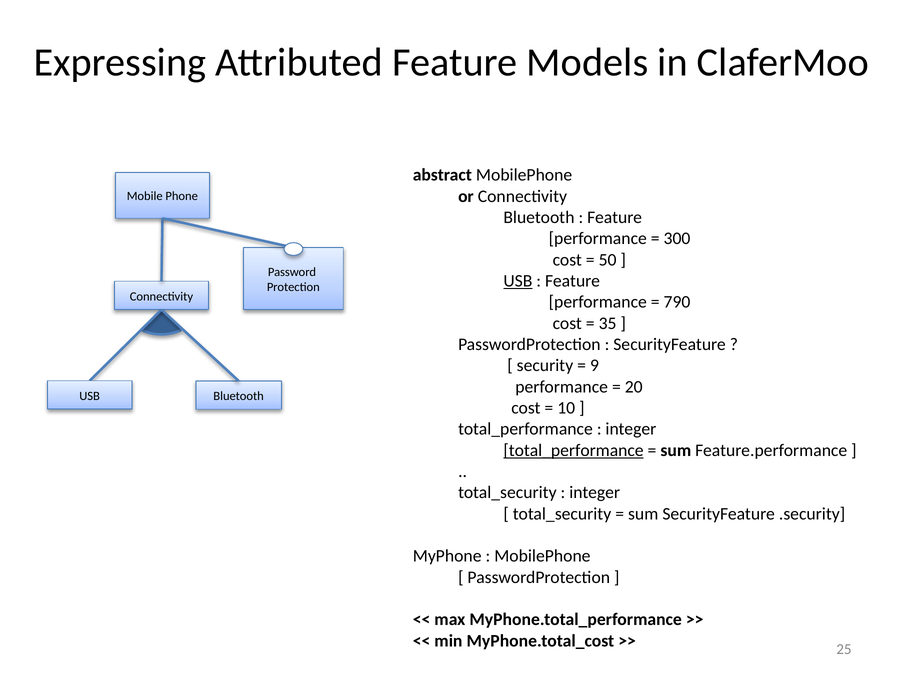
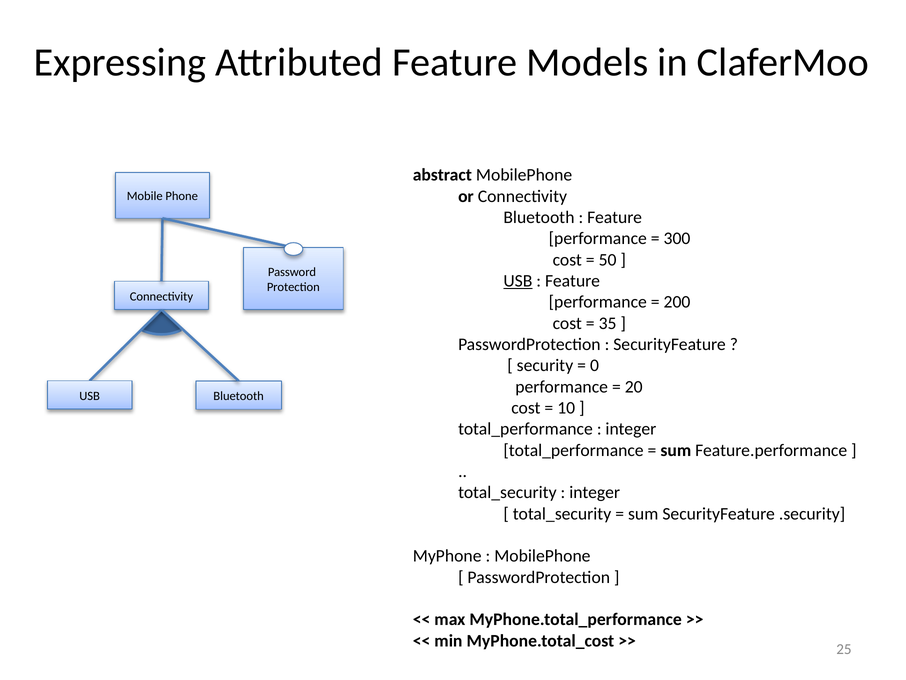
790: 790 -> 200 (677, 302)
9: 9 -> 0 (594, 365)
total_performance underline: present -> none (574, 450)
